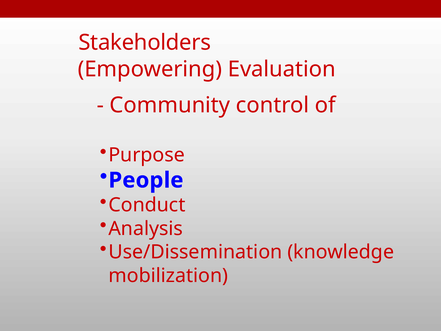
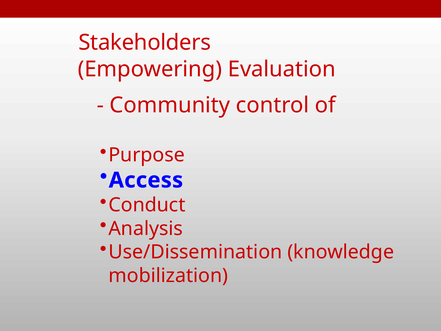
People: People -> Access (146, 180)
